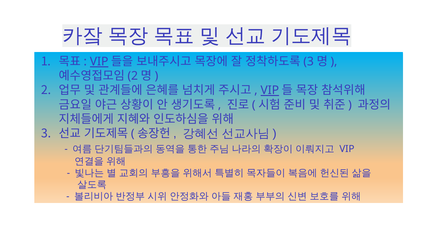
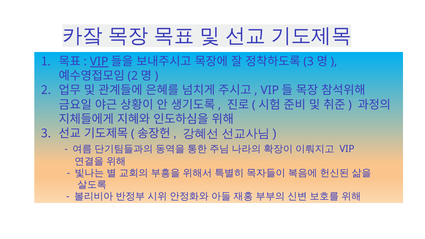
VIP underline: present -> none (270, 90)
